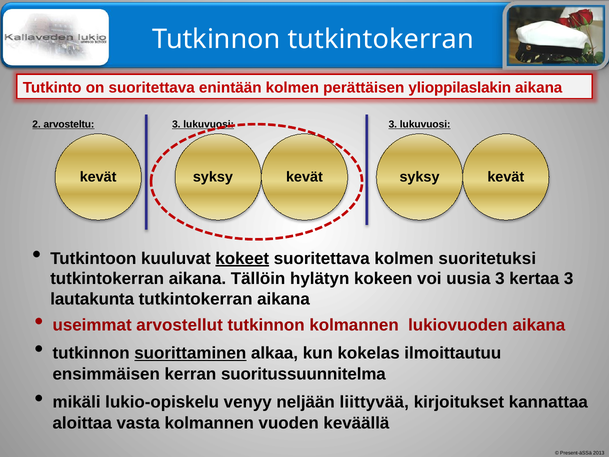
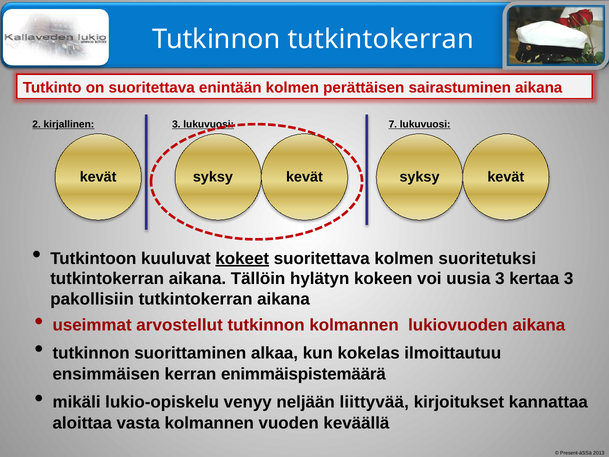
ylioppilaslakin: ylioppilaslakin -> sairastuminen (460, 87)
arvosteltu: arvosteltu -> kirjallinen (69, 124)
3: 3 -> 7 (393, 124)
lautakunta: lautakunta -> pakollisiin (92, 299)
suorittaminen underline: present -> none (190, 353)
suoritussuunnitelma: suoritussuunnitelma -> enimmäispistemäärä (303, 374)
